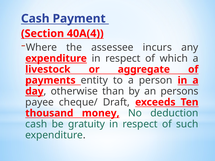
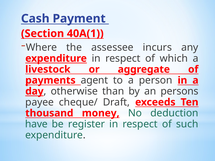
40A(4: 40A(4 -> 40A(1 (85, 34)
entity: entity -> agent (94, 80)
cash: cash -> have (36, 124)
gratuity: gratuity -> register (87, 124)
